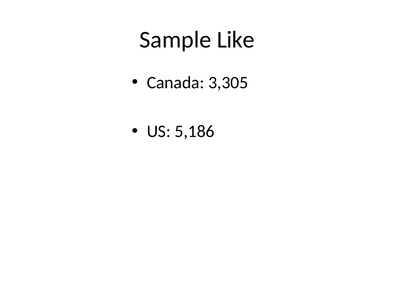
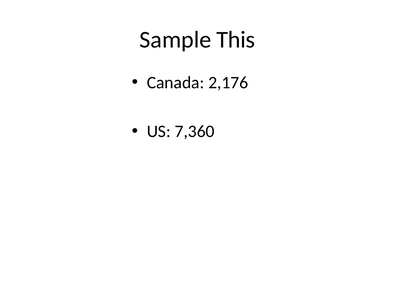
Like: Like -> This (236, 40)
3,305: 3,305 -> 2,176 (228, 83)
5,186: 5,186 -> 7,360 (195, 132)
